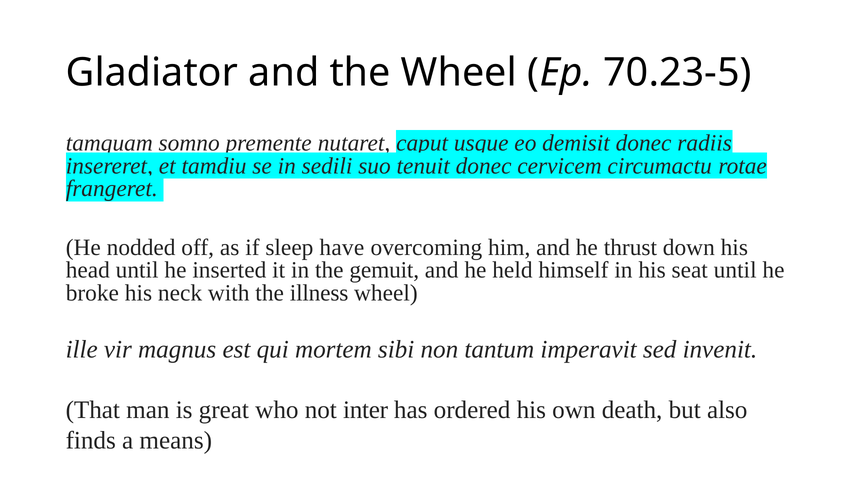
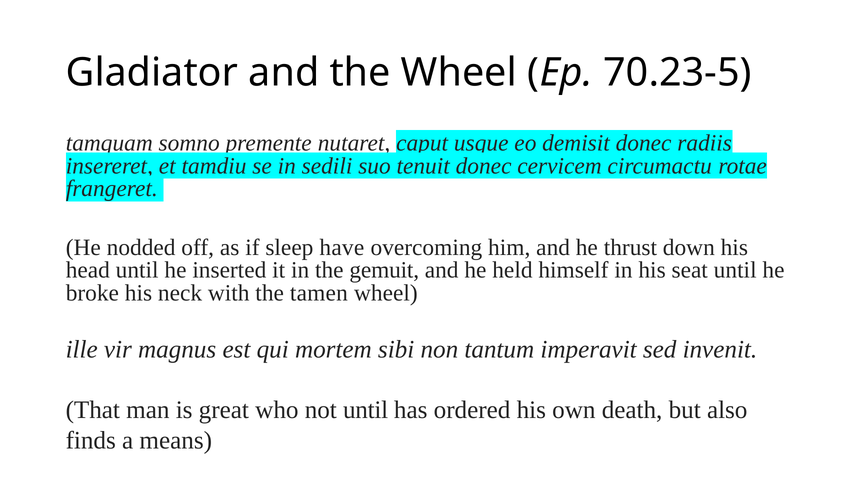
illness: illness -> tamen (319, 293)
not inter: inter -> until (366, 410)
